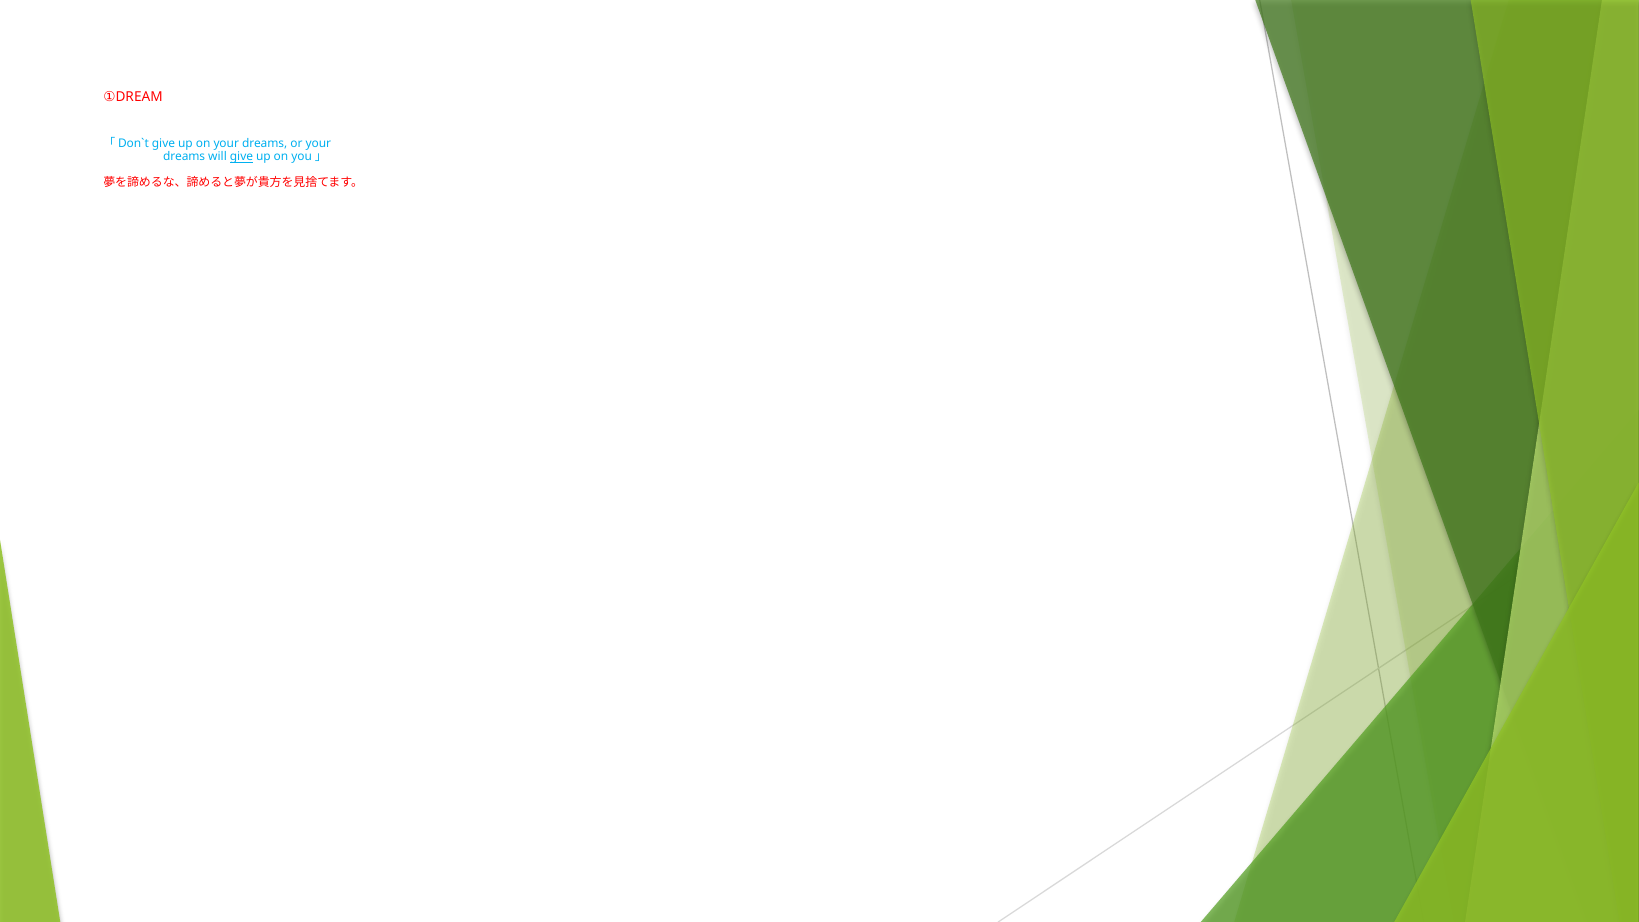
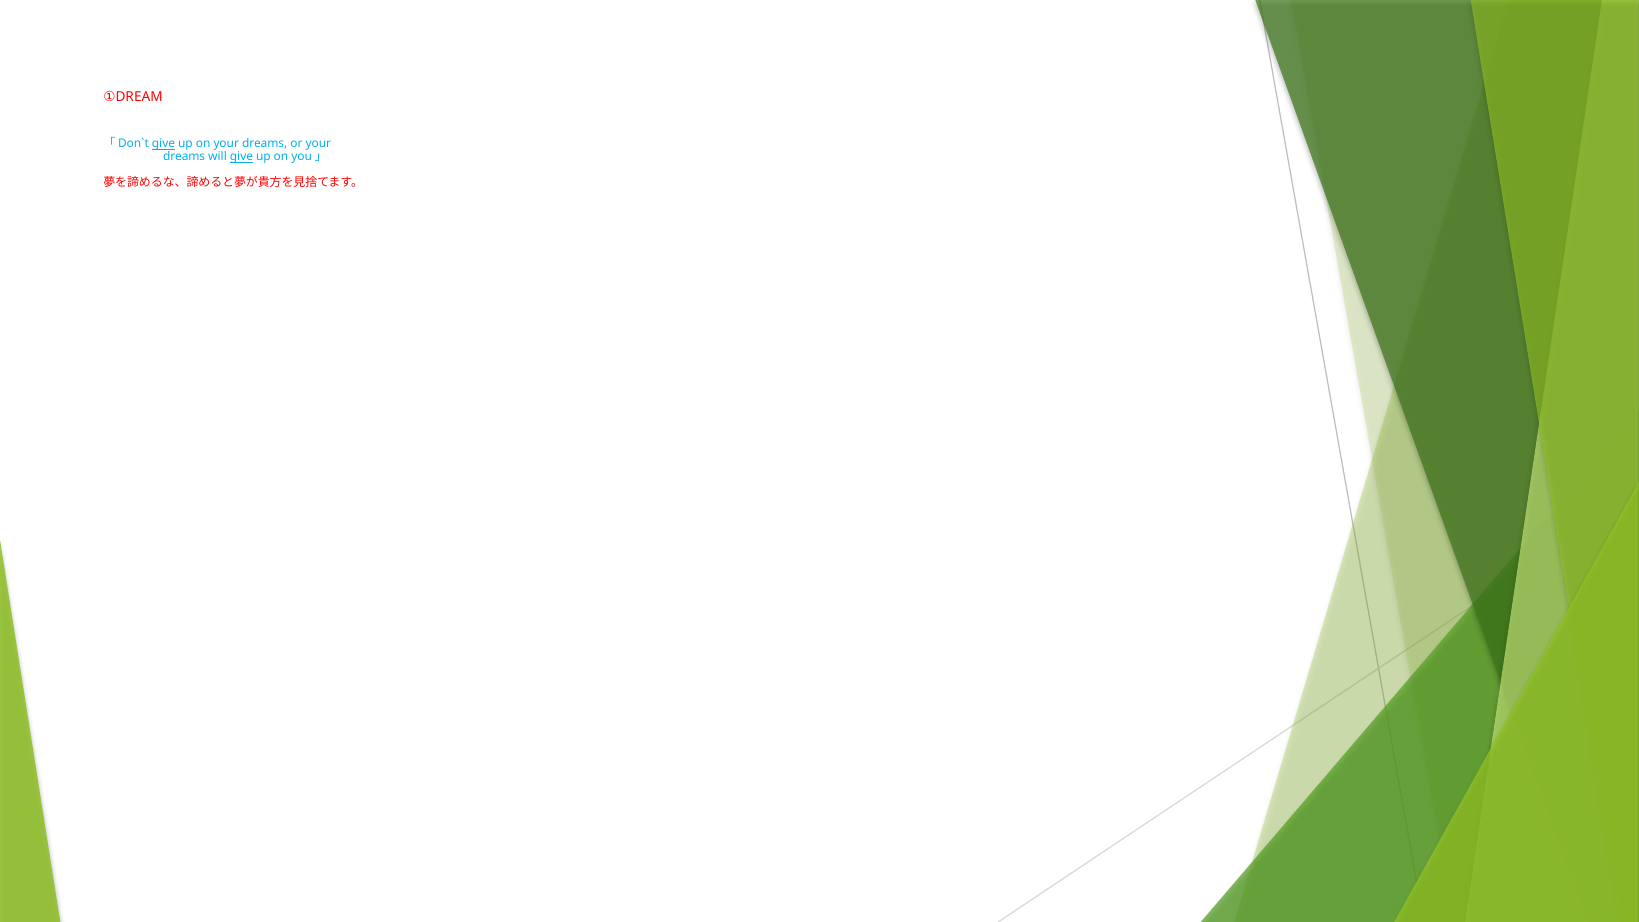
give underline: none -> present (163, 144)
